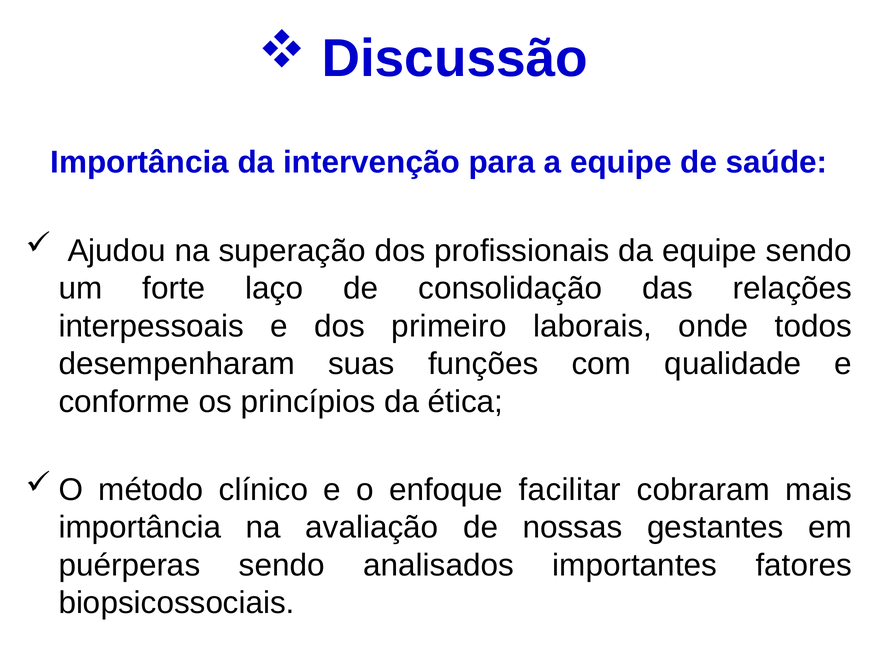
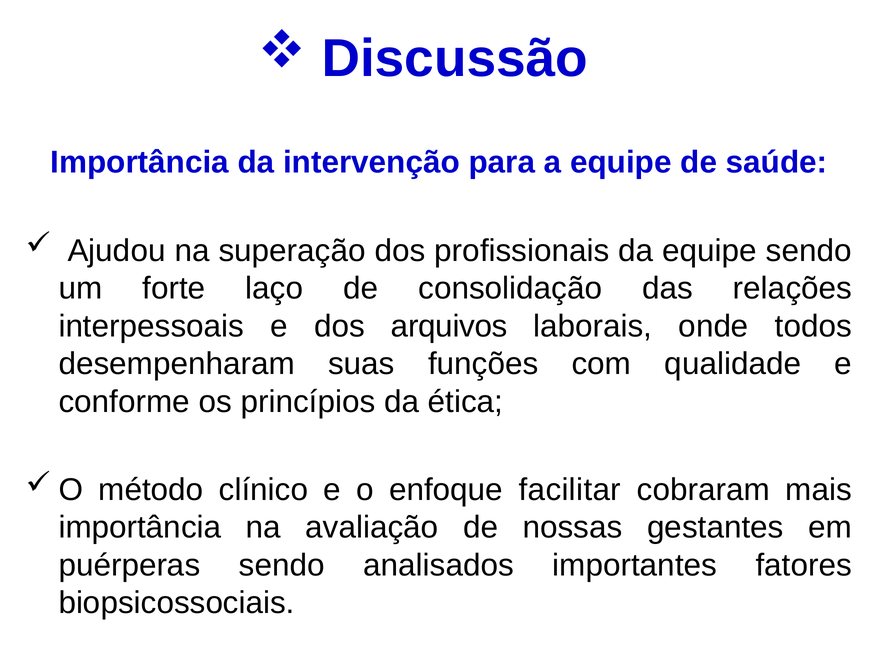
primeiro: primeiro -> arquivos (449, 326)
